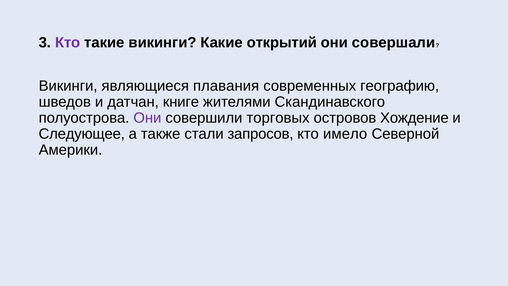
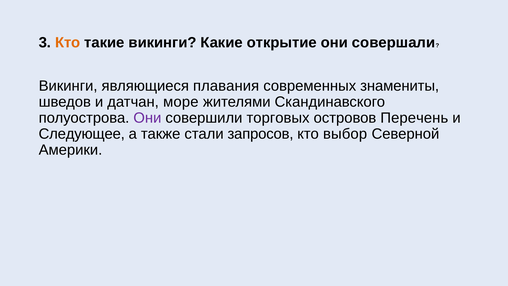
Кто colour: purple -> orange (68, 43)
открытий: открытий -> открытие (282, 43)
географию: географию -> знамениты (400, 86)
книге: книге -> море (181, 102)
Хождение: Хождение -> Перечень (414, 118)
имело: имело -> выбор (345, 134)
